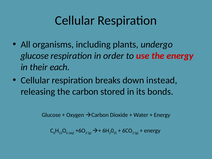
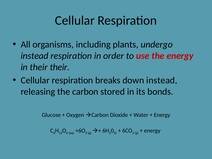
glucose: glucose -> instead (35, 56)
their each: each -> their (60, 67)
